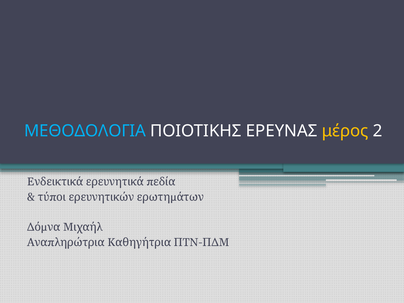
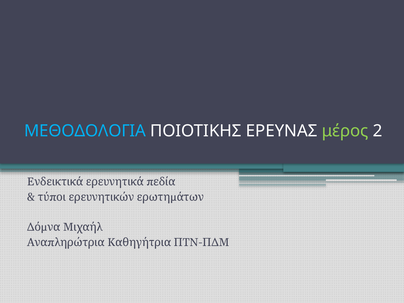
μέρος colour: yellow -> light green (345, 131)
